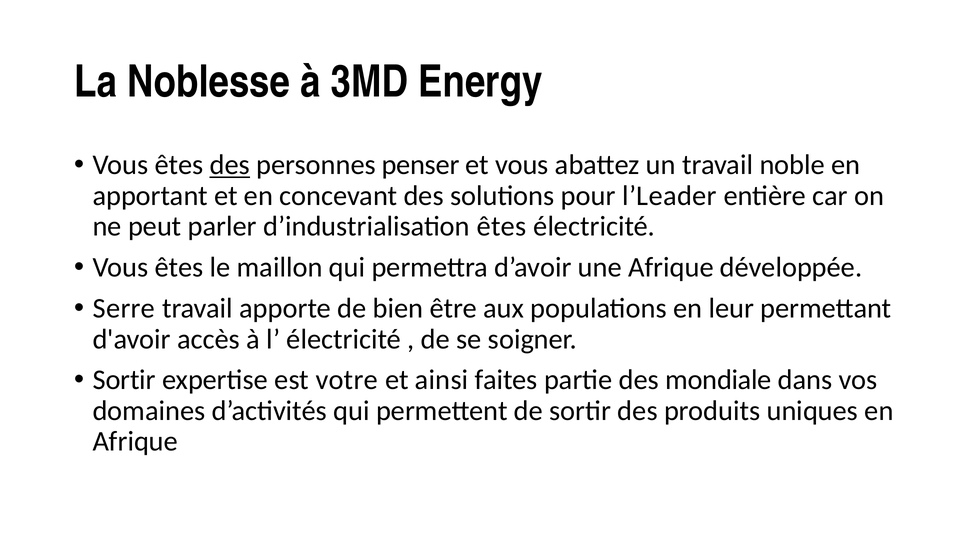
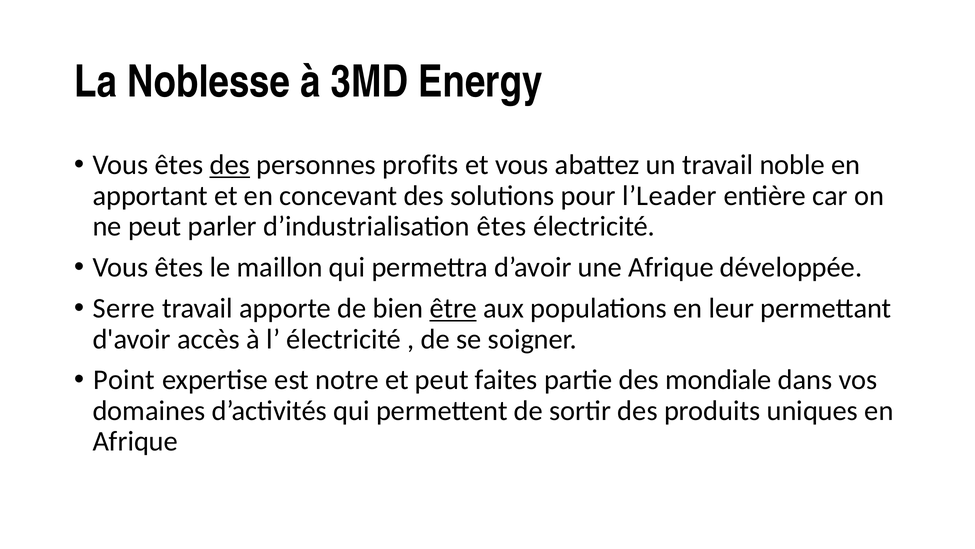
penser: penser -> profits (420, 165)
être underline: none -> present (453, 308)
Sortir: Sortir -> Point (124, 380)
votre: votre -> notre (347, 380)
et ainsi: ainsi -> peut (442, 380)
